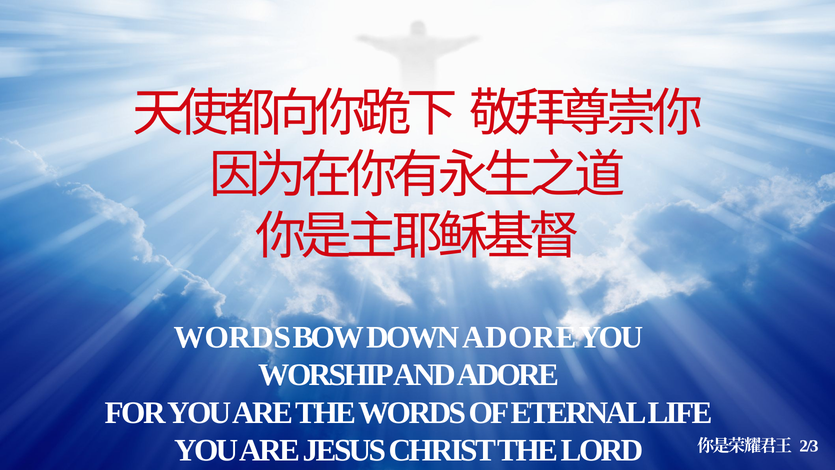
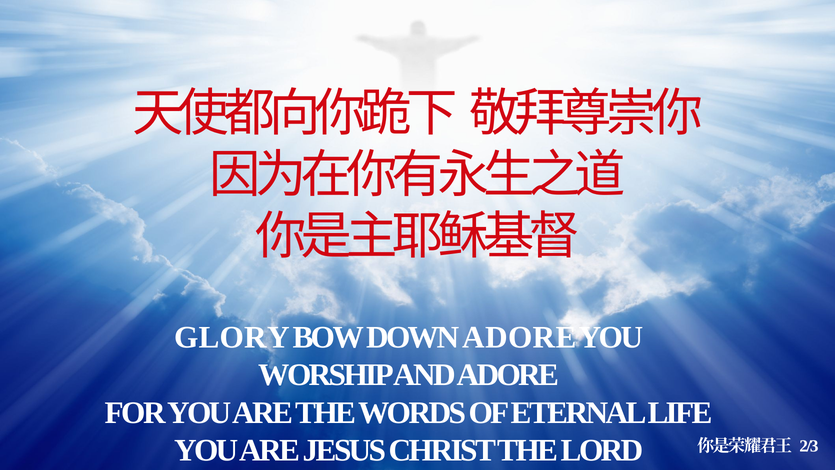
WORDS: WORDS -> GLORY (232, 337)
